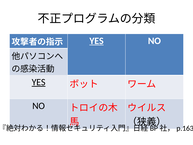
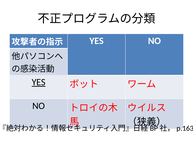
YES underline: present -> none (97, 41)
